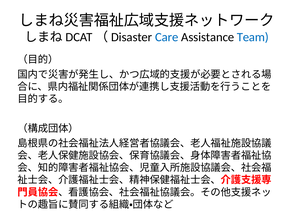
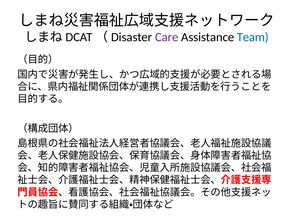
Care colour: blue -> purple (167, 37)
